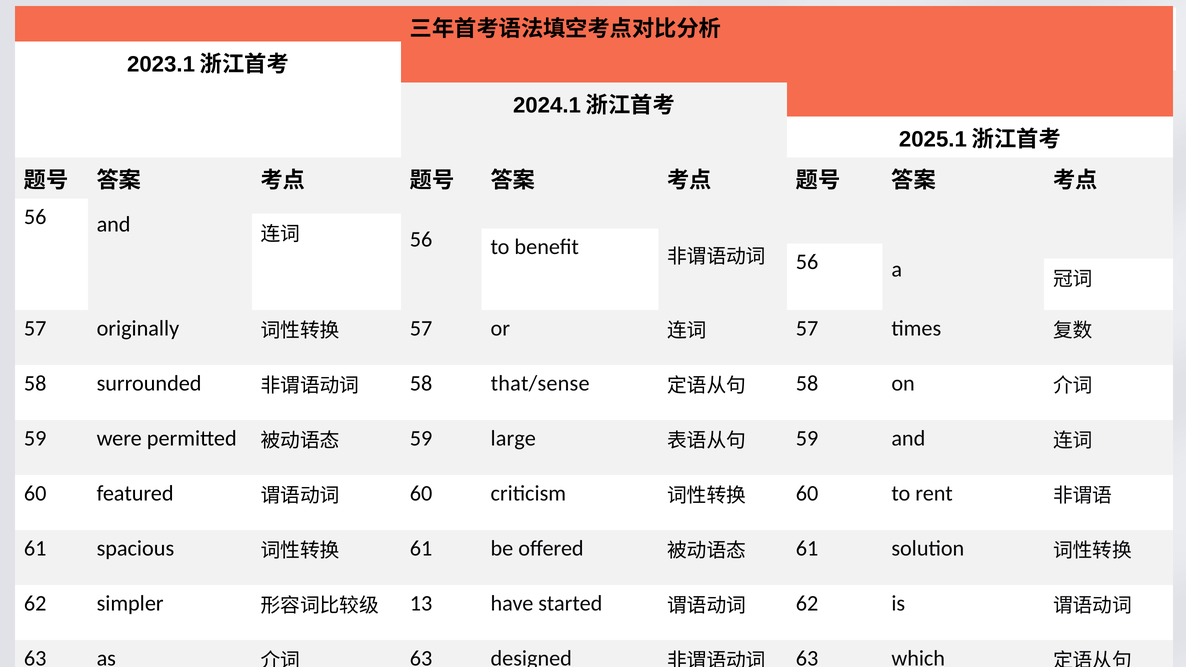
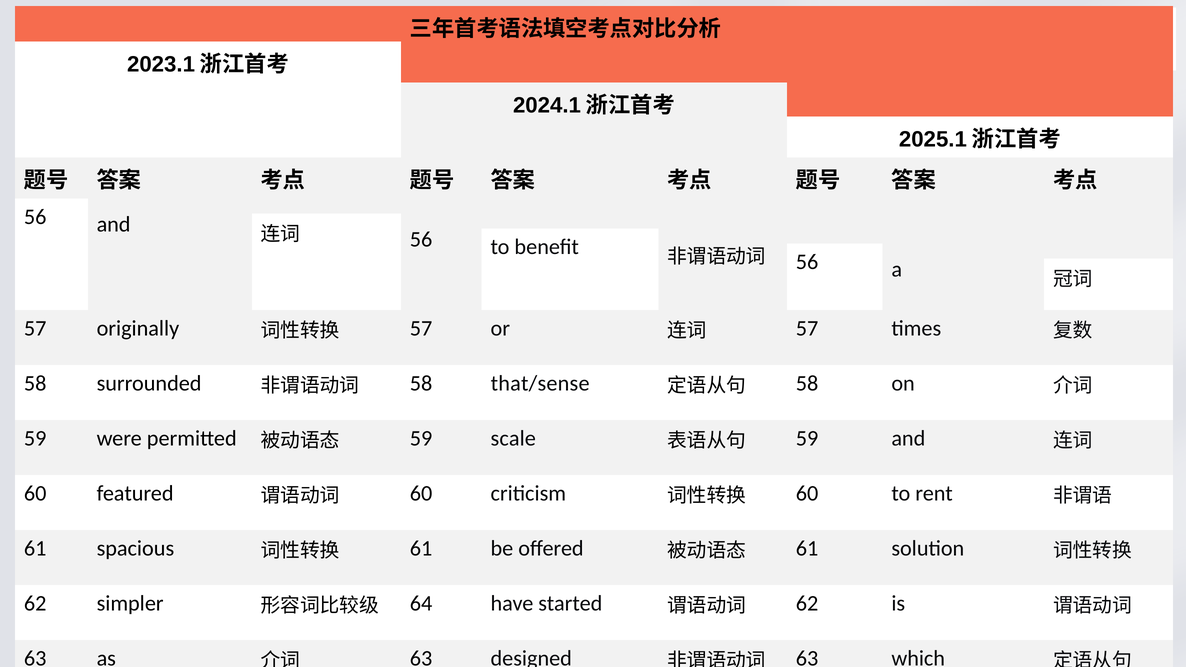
large: large -> scale (513, 438)
13: 13 -> 64 (421, 604)
